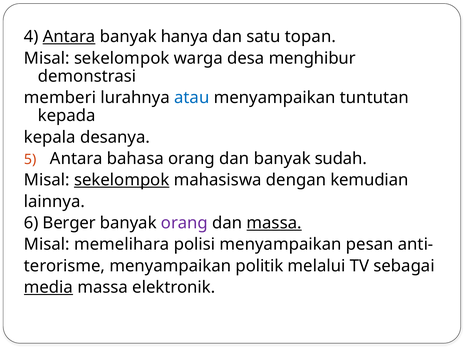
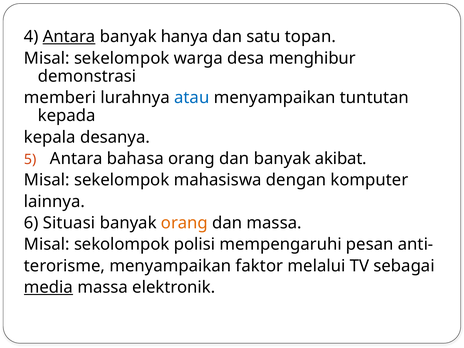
sudah: sudah -> akibat (341, 159)
sekelompok underline: present -> none (122, 180)
kemudian: kemudian -> komputer (369, 180)
Berger: Berger -> Situasi (69, 223)
orang colour: purple -> orange (184, 223)
massa underline: present -> none (274, 223)
memelihara: memelihara -> sekolompok (122, 244)
polisi menyampaikan: menyampaikan -> mempengaruhi (281, 244)
politik: politik -> faktor (259, 266)
